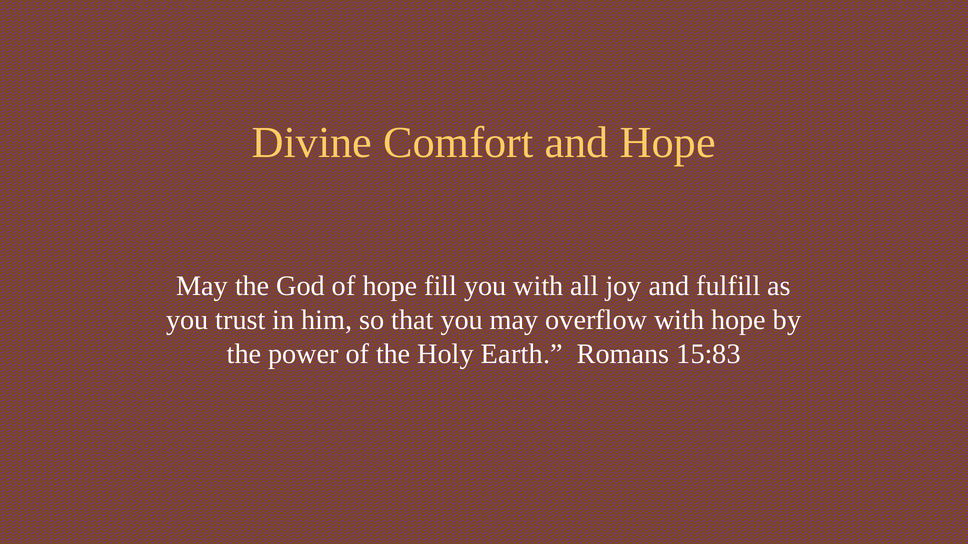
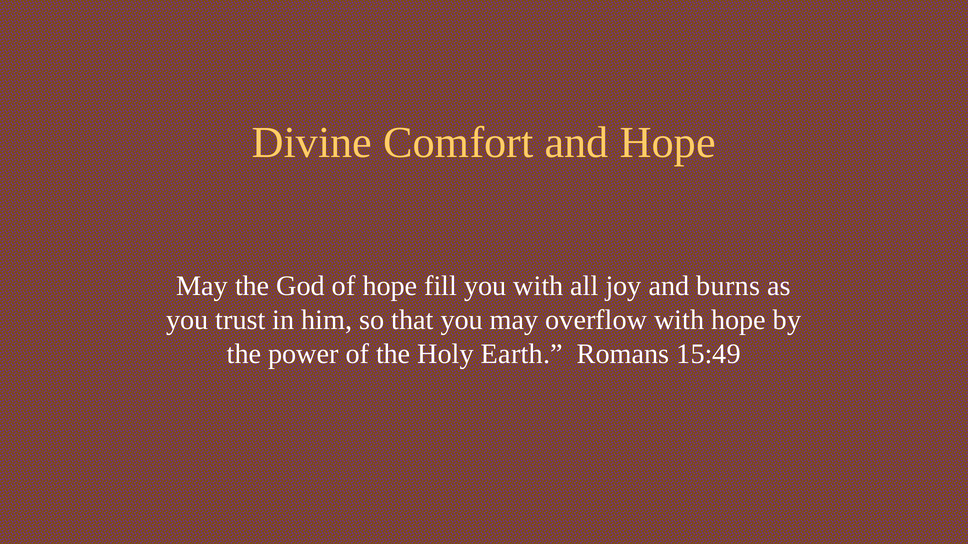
fulfill: fulfill -> burns (728, 286)
15:83: 15:83 -> 15:49 (709, 354)
